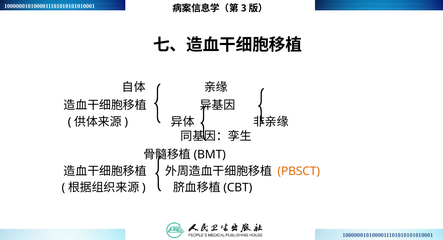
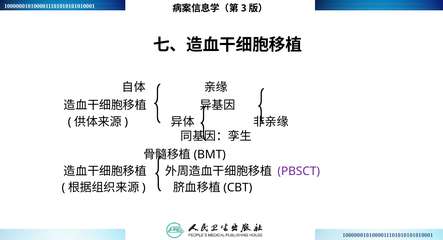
PBSCT colour: orange -> purple (299, 171)
